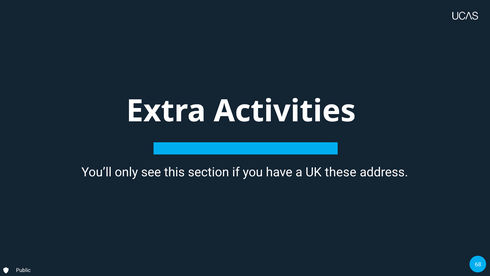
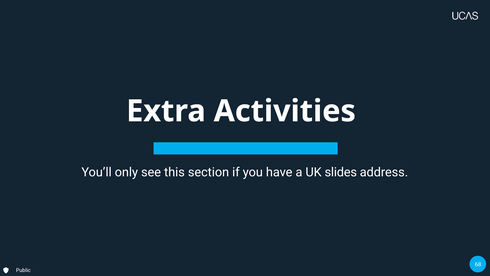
these: these -> slides (341, 172)
